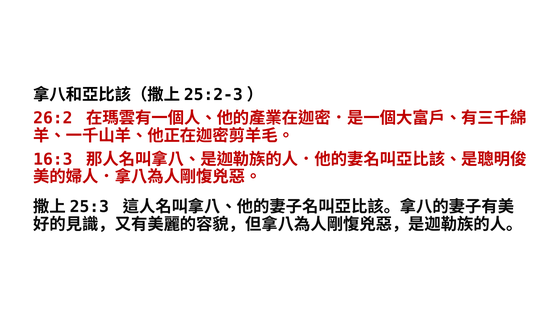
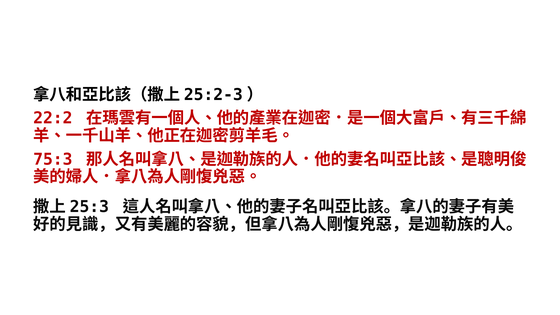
26:2: 26:2 -> 22:2 (53, 118)
16:3: 16:3 -> 75:3 (53, 159)
